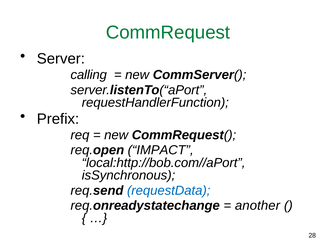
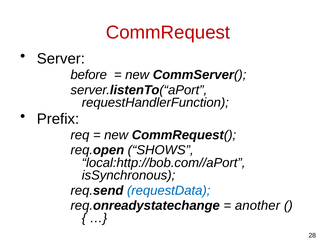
CommRequest colour: green -> red (168, 32)
calling: calling -> before (89, 75)
IMPACT: IMPACT -> SHOWS (161, 150)
